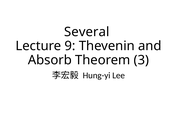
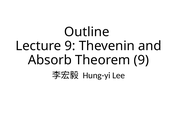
Several: Several -> Outline (87, 32)
Theorem 3: 3 -> 9 (141, 60)
